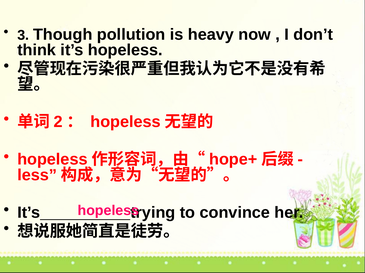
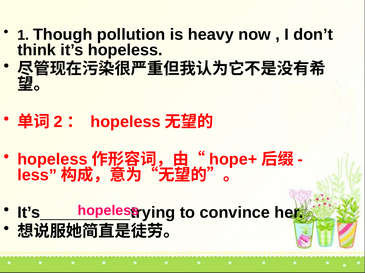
3: 3 -> 1 (23, 35)
